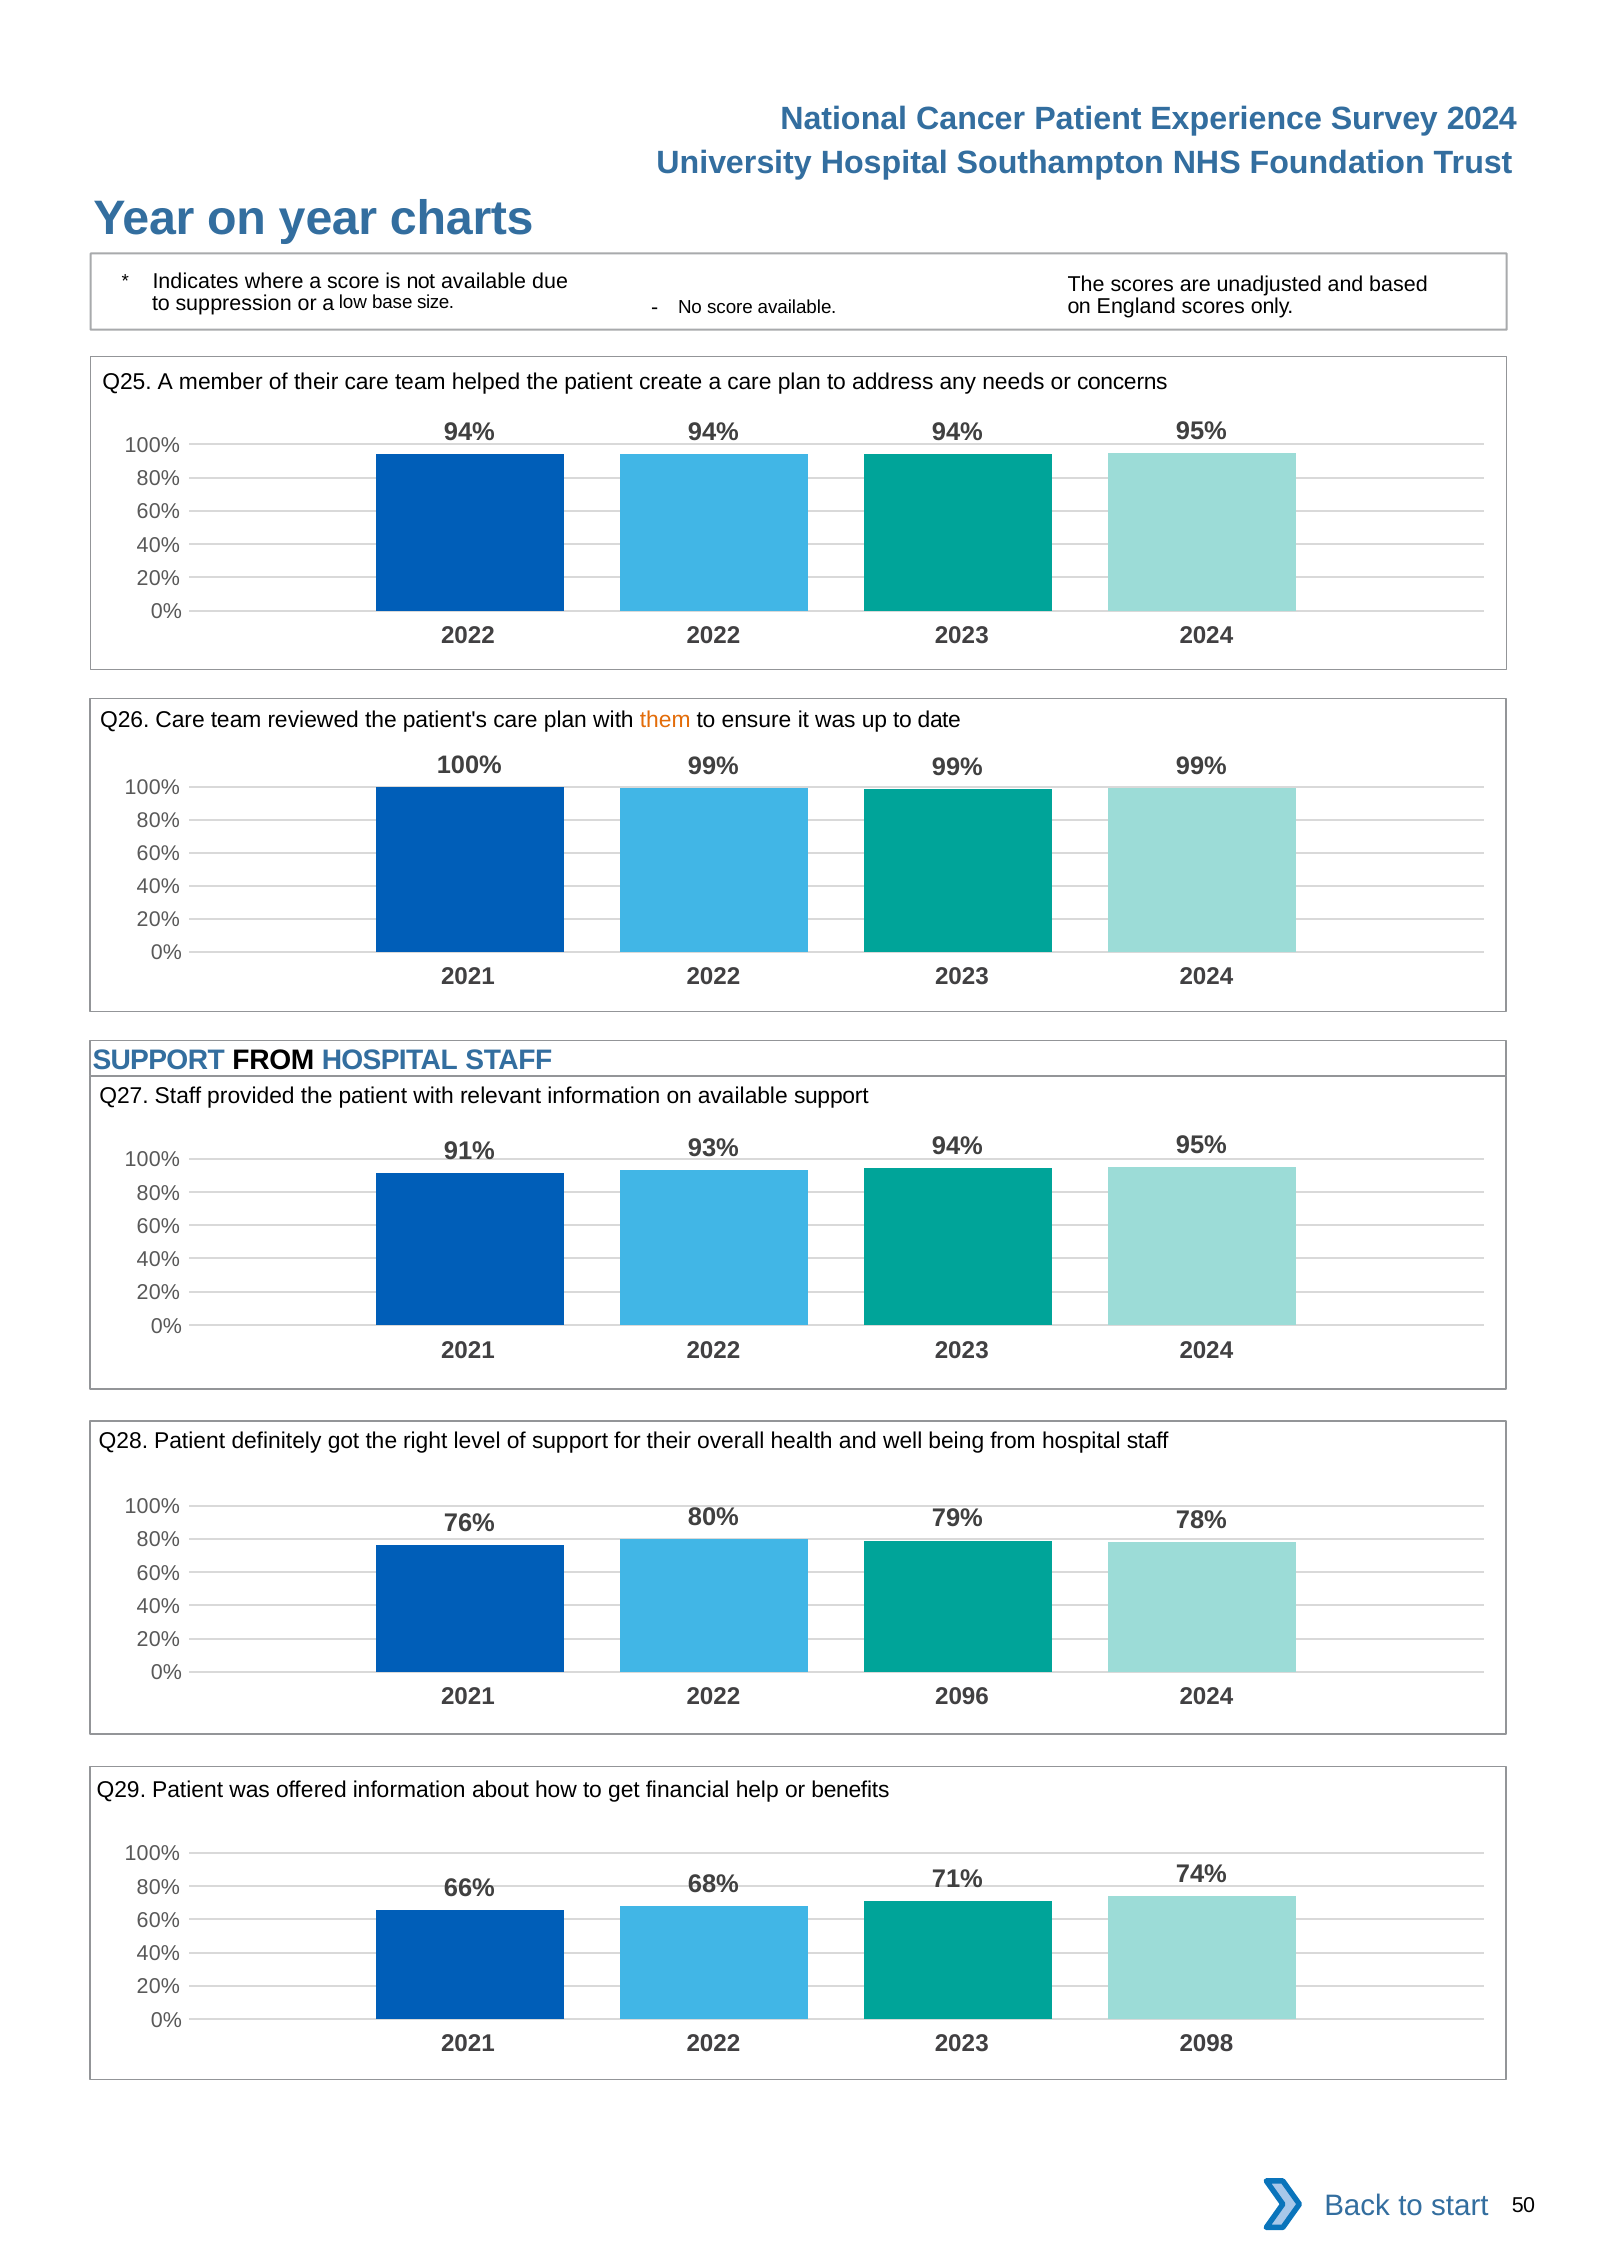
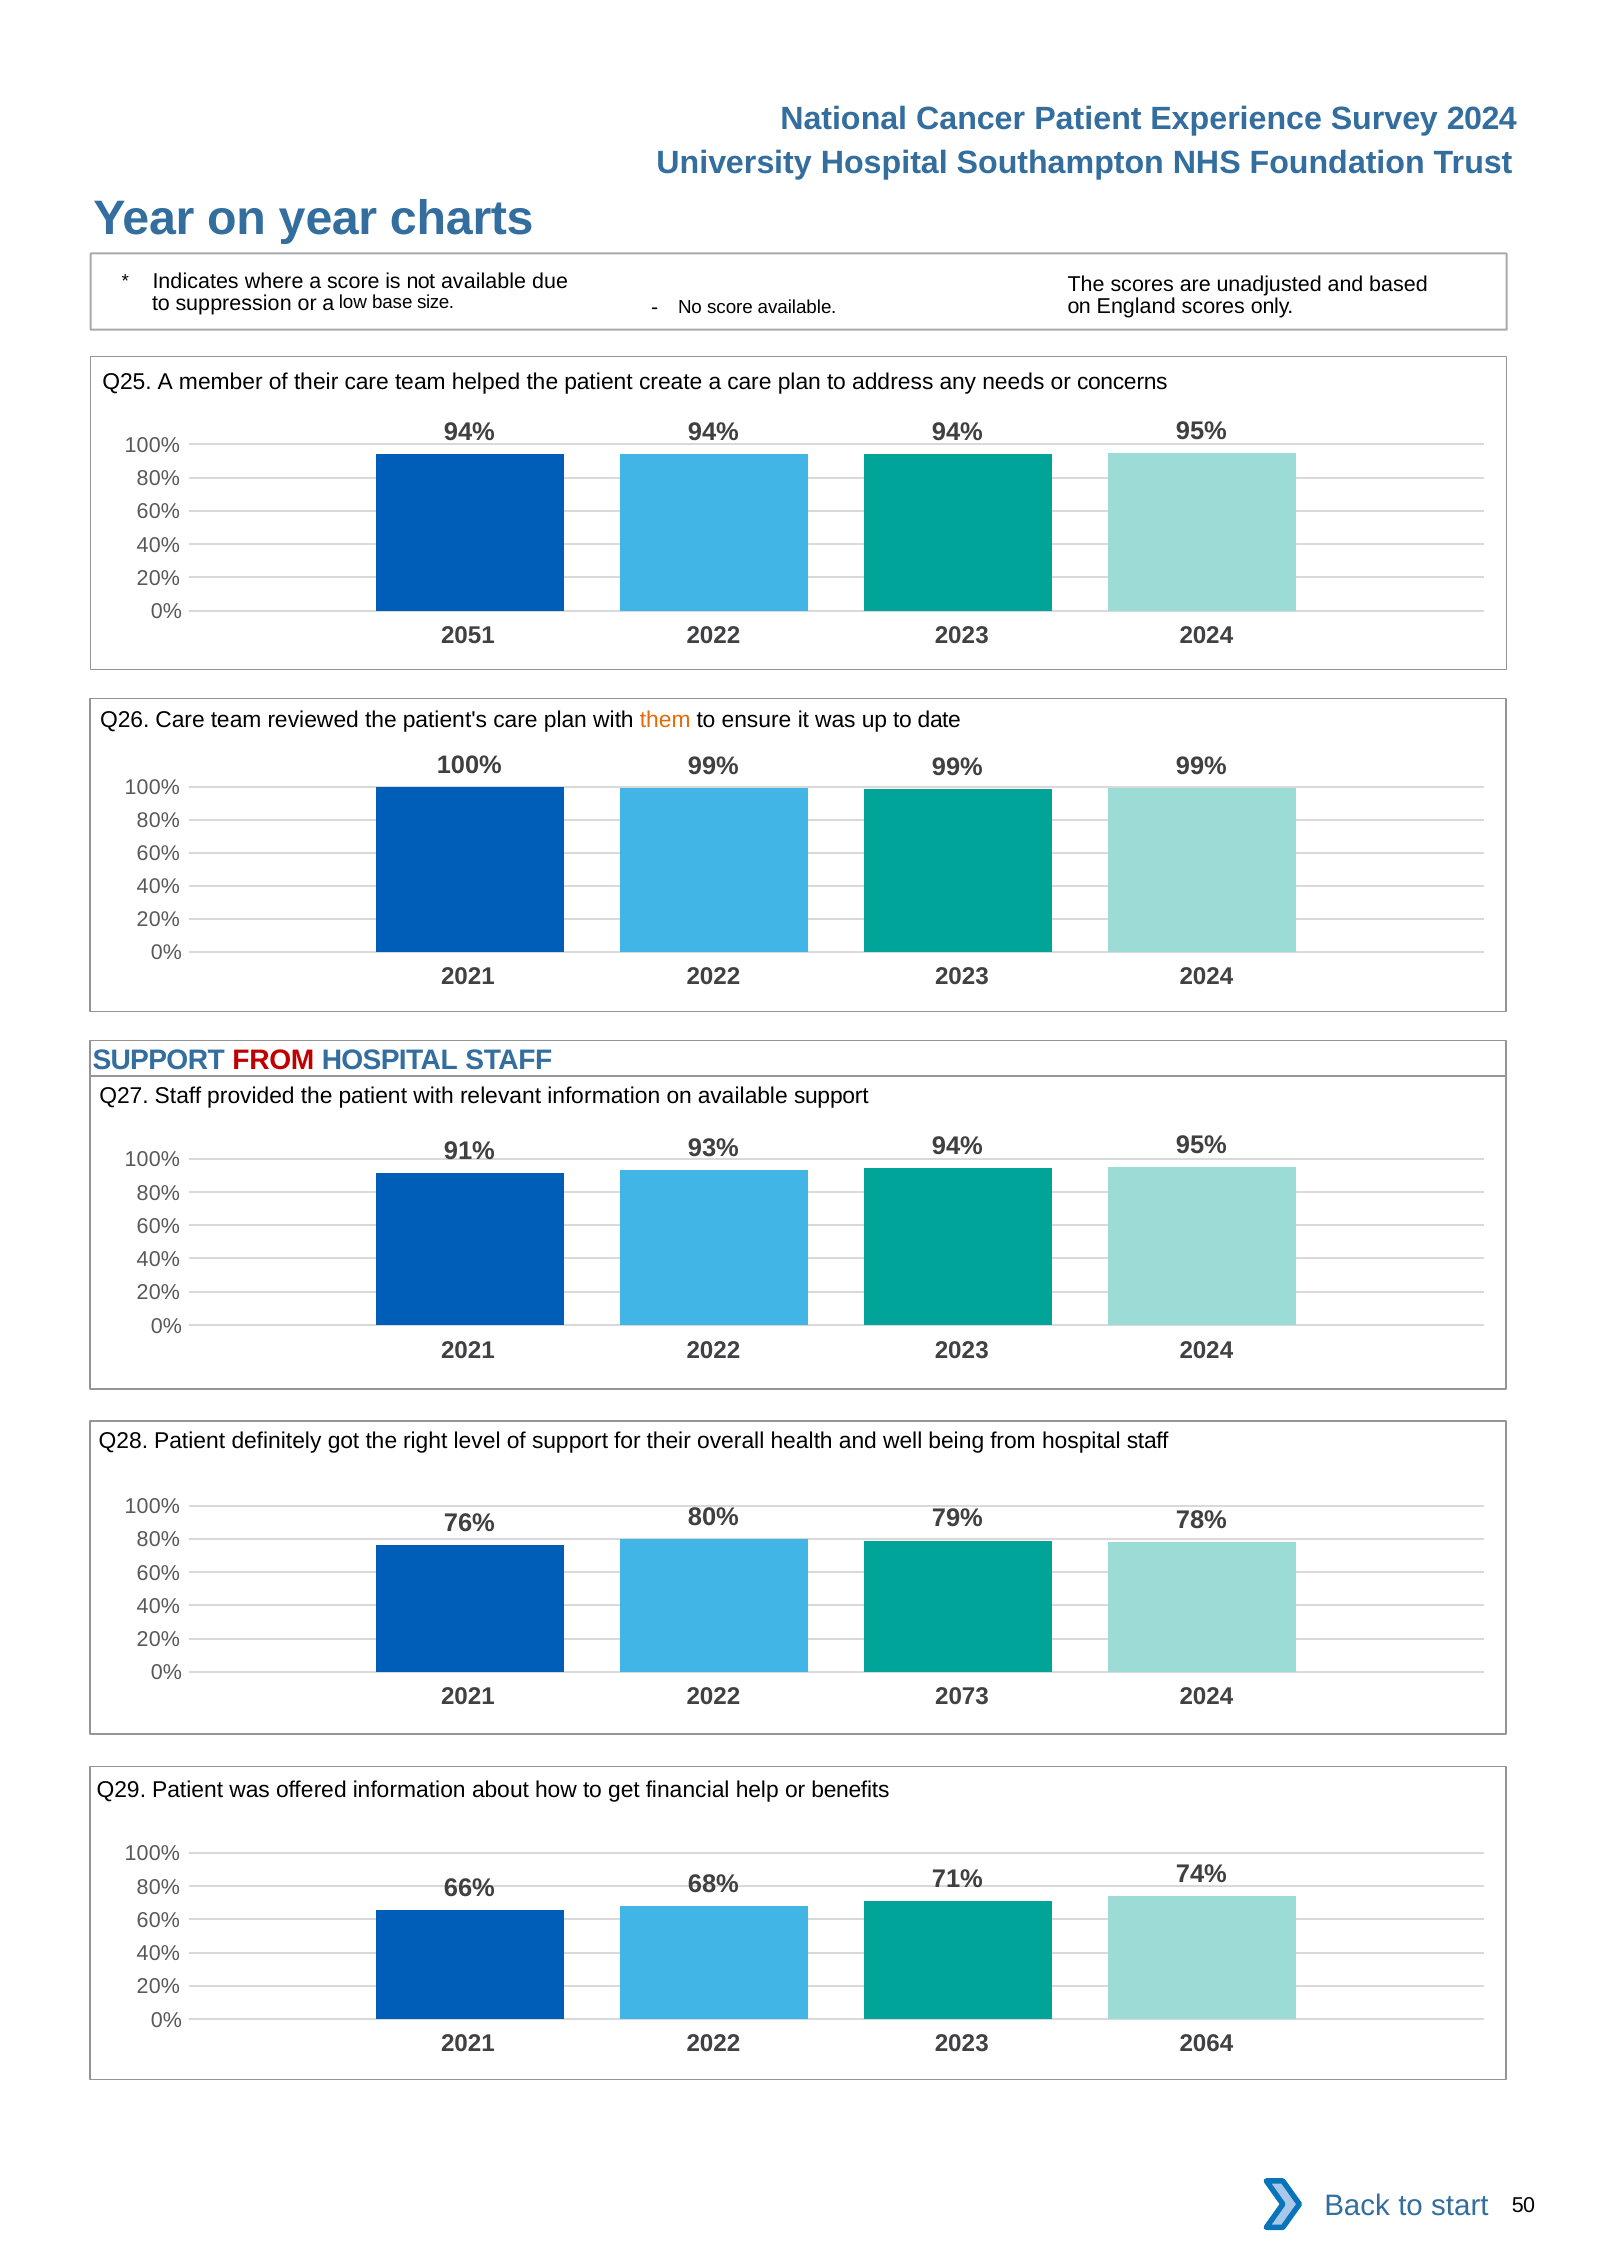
2022: 2022 -> 2051 (468, 635)
FROM colour: black -> red (273, 1060)
2096: 2096 -> 2073 (962, 1696)
2098: 2098 -> 2064 (1206, 2043)
